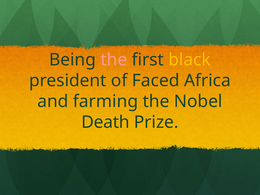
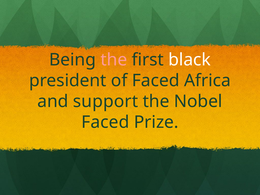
black colour: yellow -> white (190, 60)
farming: farming -> support (105, 101)
Death: Death -> Faced (105, 122)
